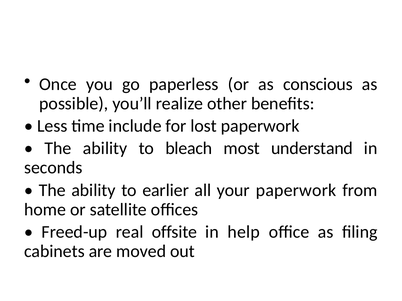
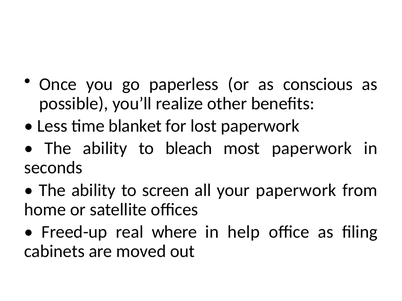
include: include -> blanket (135, 126)
most understand: understand -> paperwork (312, 149)
earlier: earlier -> screen (166, 191)
offsite: offsite -> where (174, 232)
